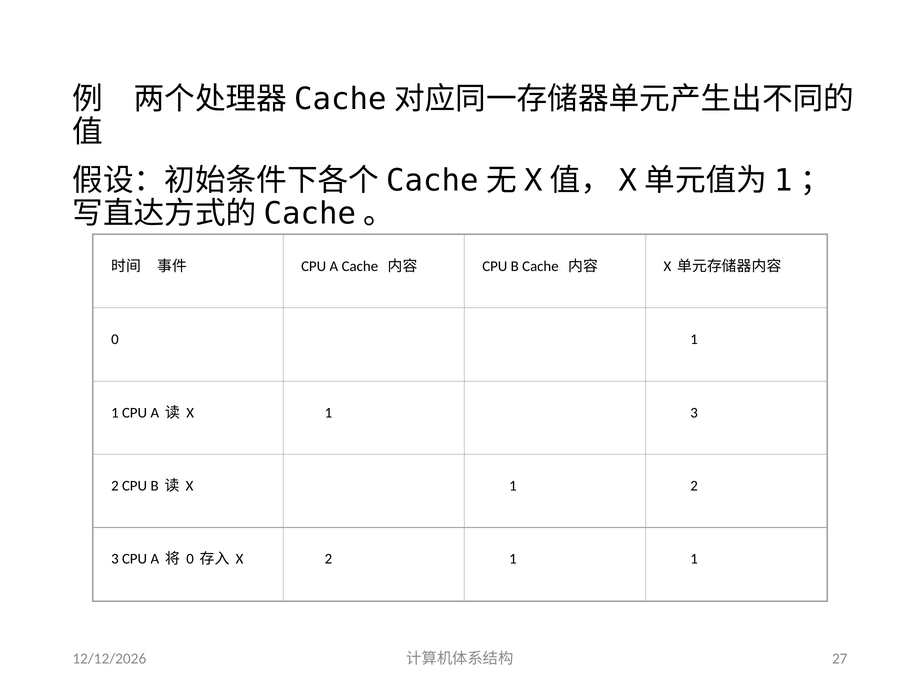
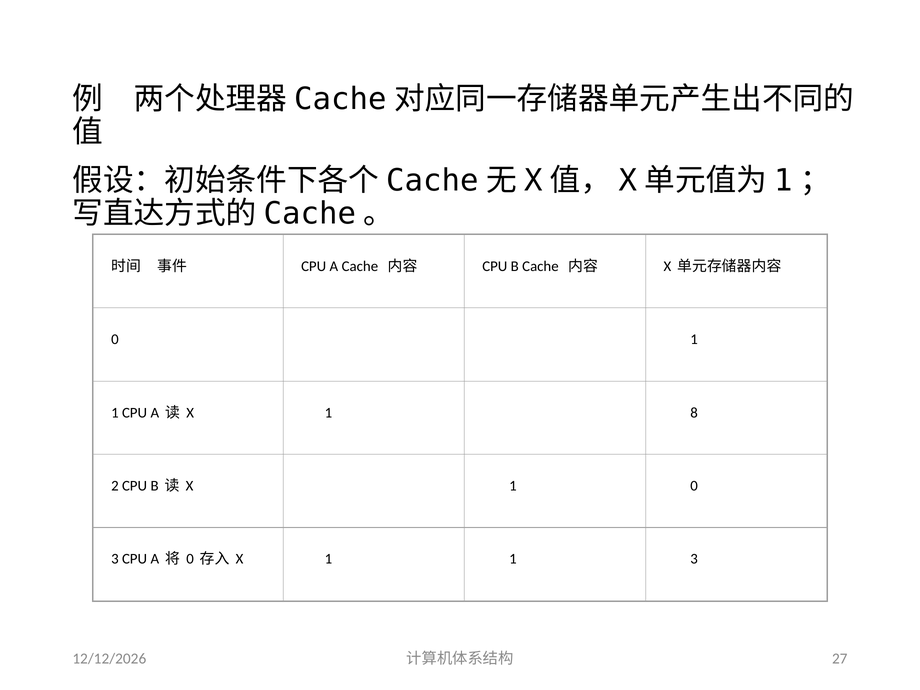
1 3: 3 -> 8 (694, 413)
1 2: 2 -> 0 (694, 486)
2: 2 -> 1 (328, 559)
1: 1 -> 3 (694, 559)
